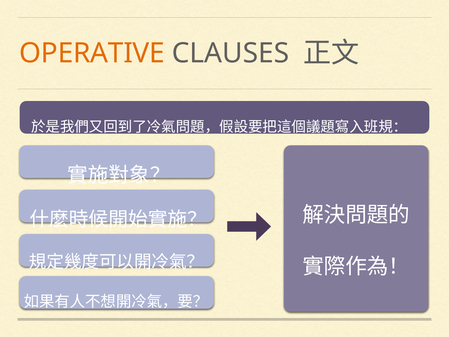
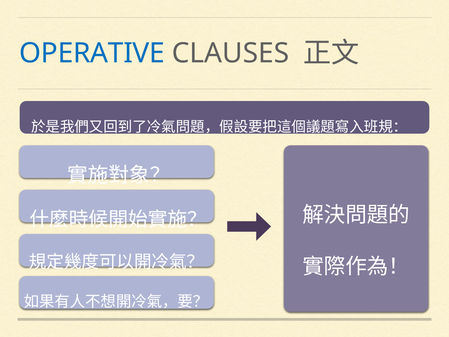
OPERATIVE colour: orange -> blue (92, 53)
